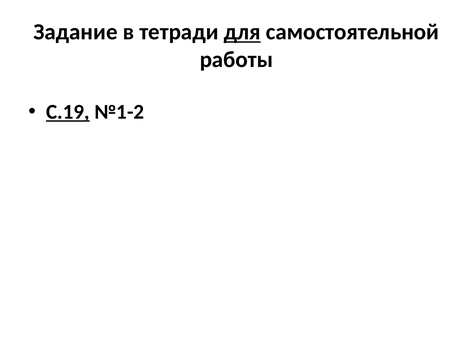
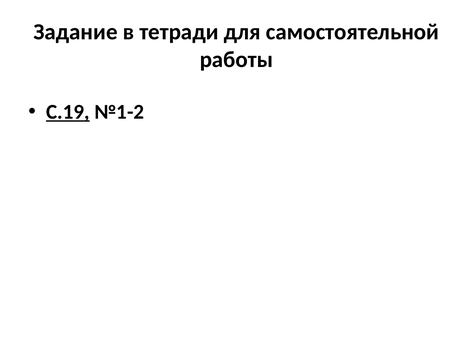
для underline: present -> none (242, 32)
